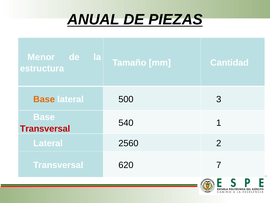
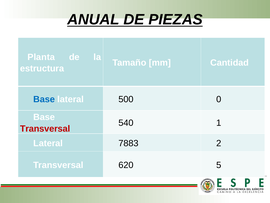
Menor: Menor -> Planta (41, 57)
Base colour: orange -> blue (44, 99)
3: 3 -> 0 (219, 99)
2560: 2560 -> 7883 (128, 143)
7: 7 -> 5 (219, 165)
